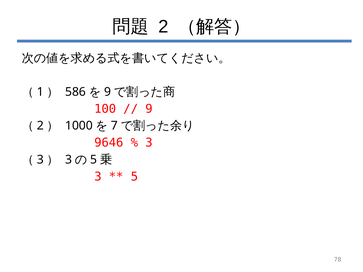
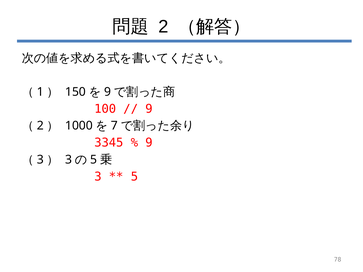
586: 586 -> 150 (76, 92)
9646: 9646 -> 3345 (109, 143)
3: 3 -> 9 (149, 143)
